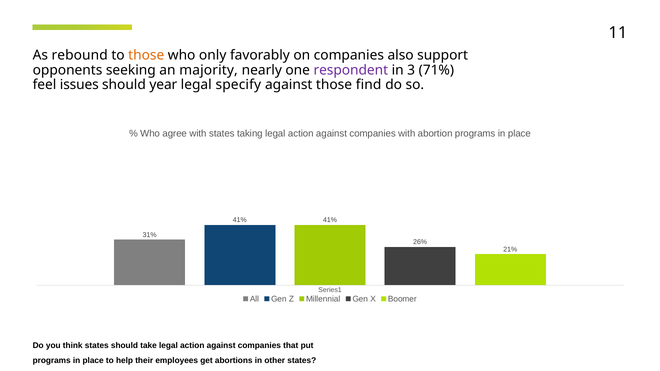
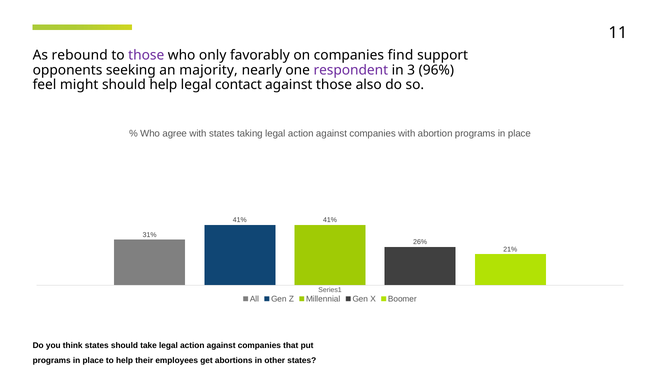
those colour: orange -> purple (146, 55)
also: also -> find (401, 55)
71%: 71% -> 96% (436, 70)
issues: issues -> might (79, 85)
should year: year -> help (163, 85)
specify: specify -> contact (238, 85)
find: find -> also (369, 85)
